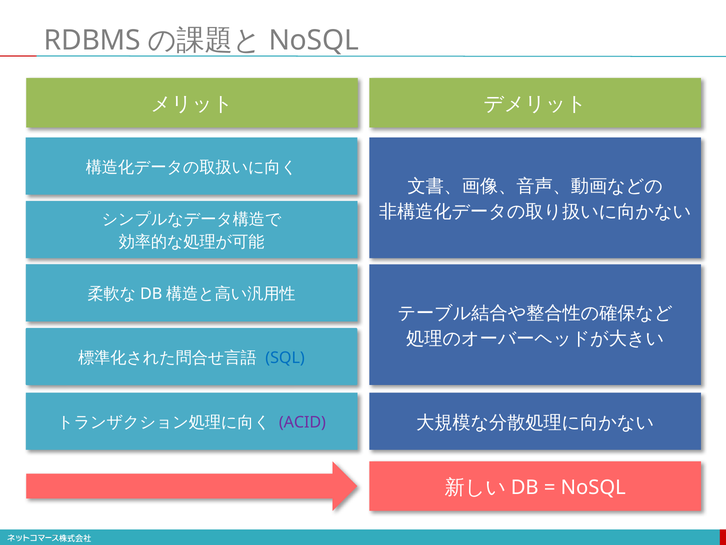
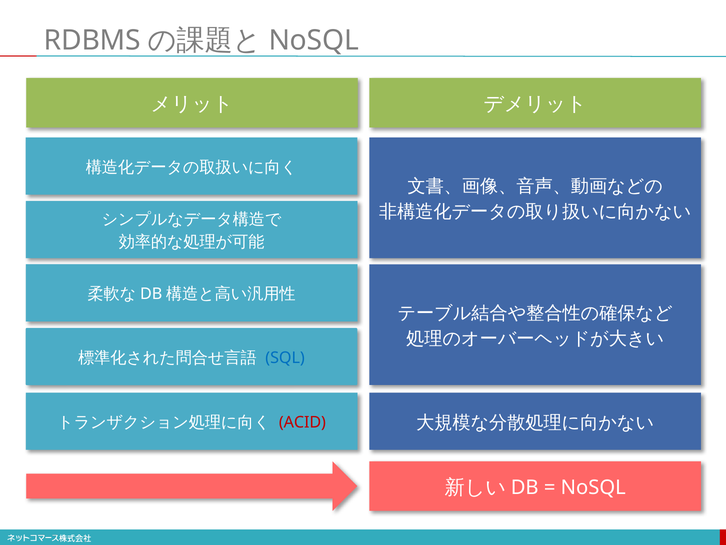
ACID colour: purple -> red (302, 422)
